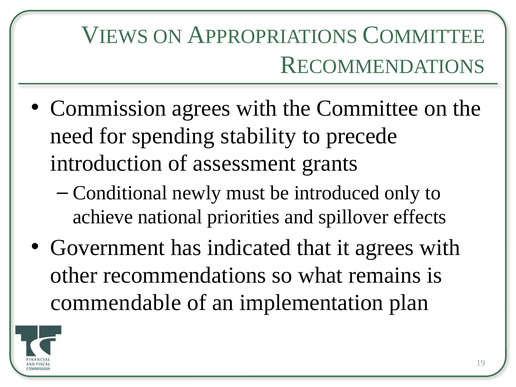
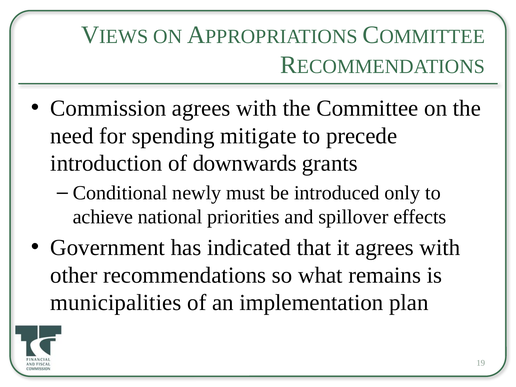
stability: stability -> mitigate (258, 136)
assessment: assessment -> downwards (245, 163)
commendable: commendable -> municipalities (116, 303)
